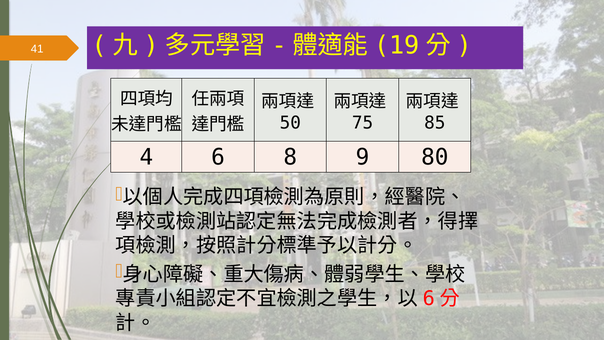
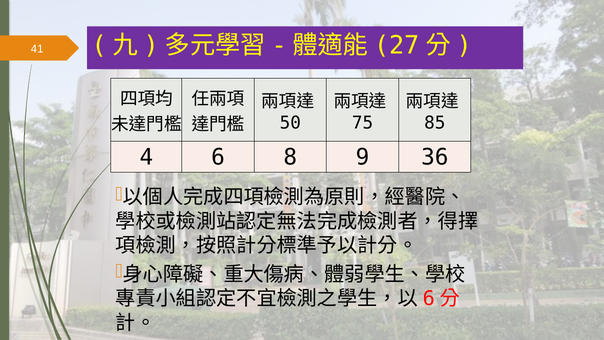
19: 19 -> 27 (397, 45)
80: 80 -> 36 (435, 157)
